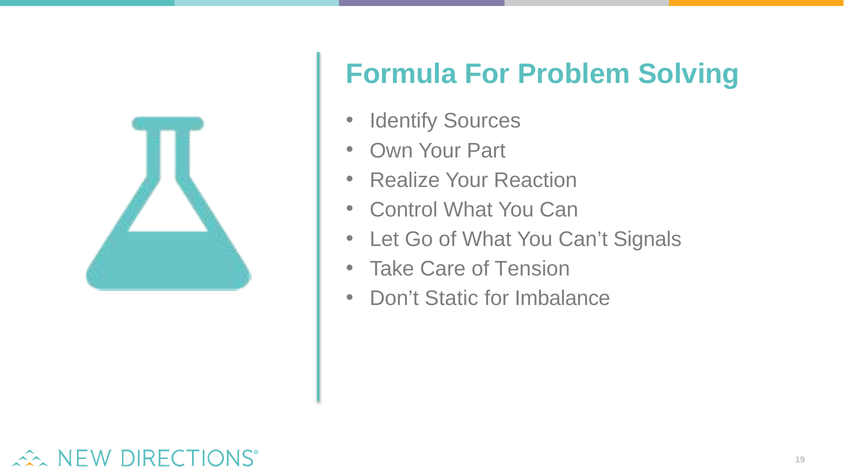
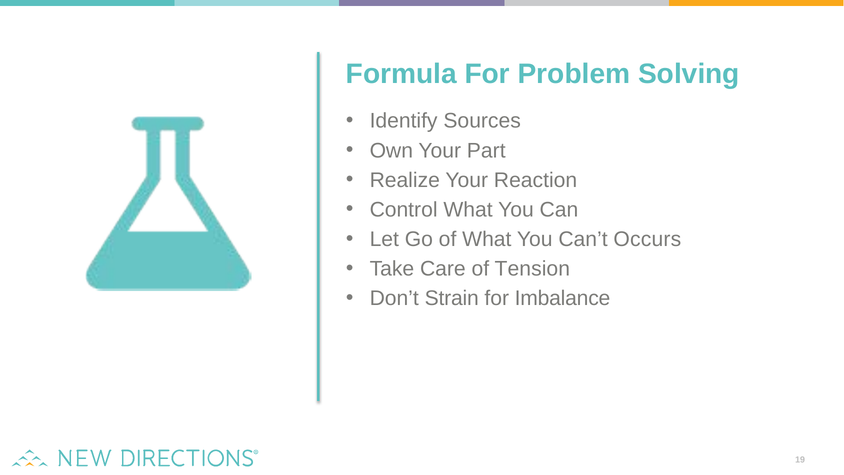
Signals: Signals -> Occurs (647, 239)
Static: Static -> Strain (452, 298)
